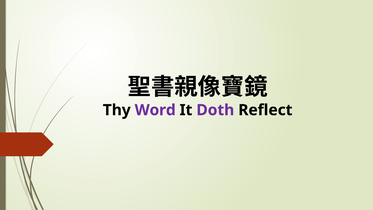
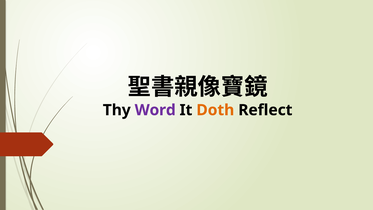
Doth colour: purple -> orange (215, 110)
